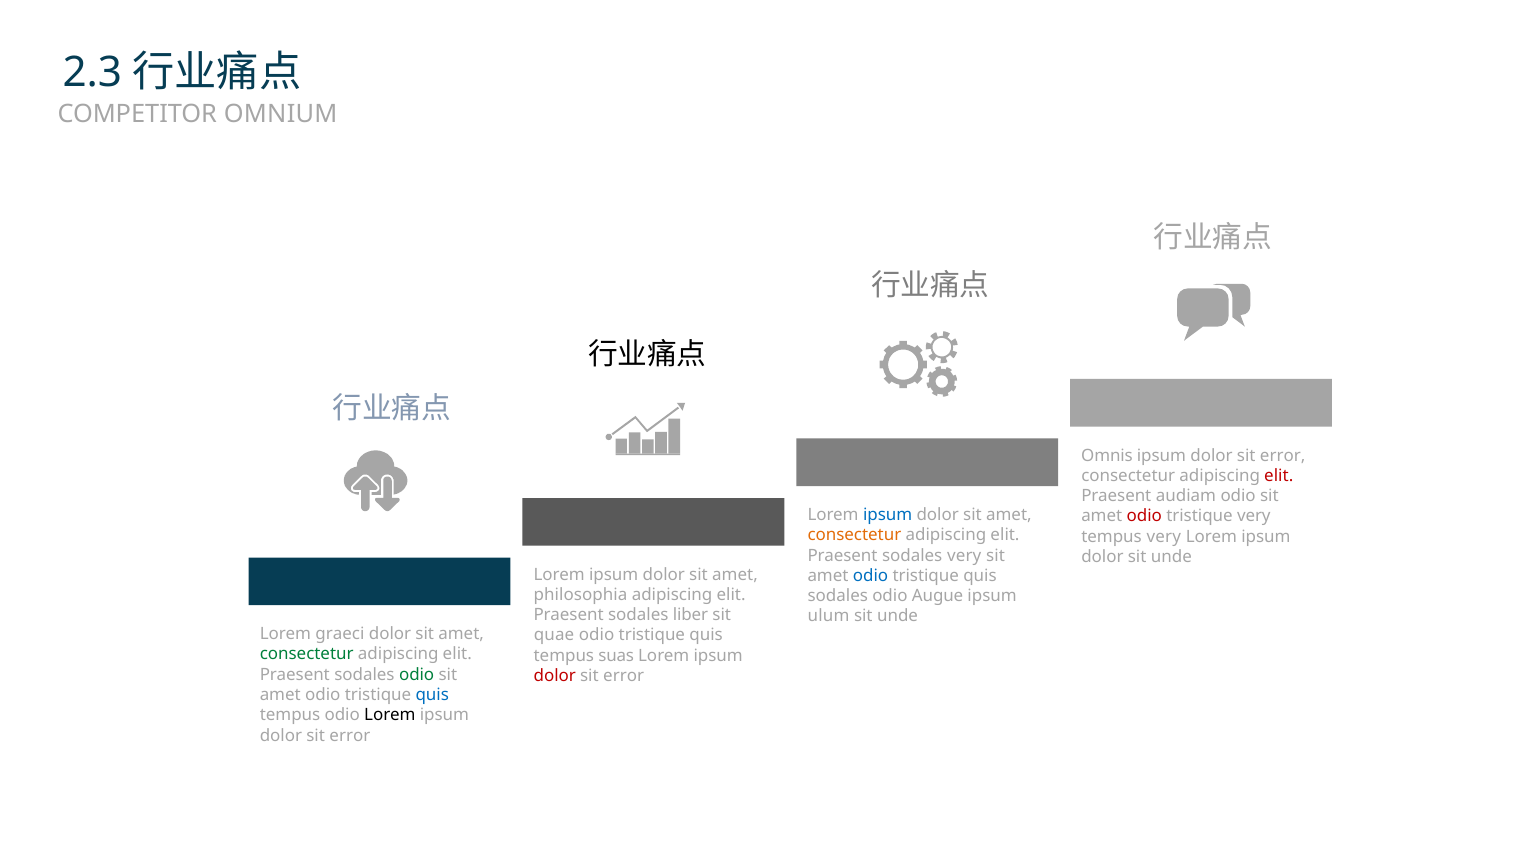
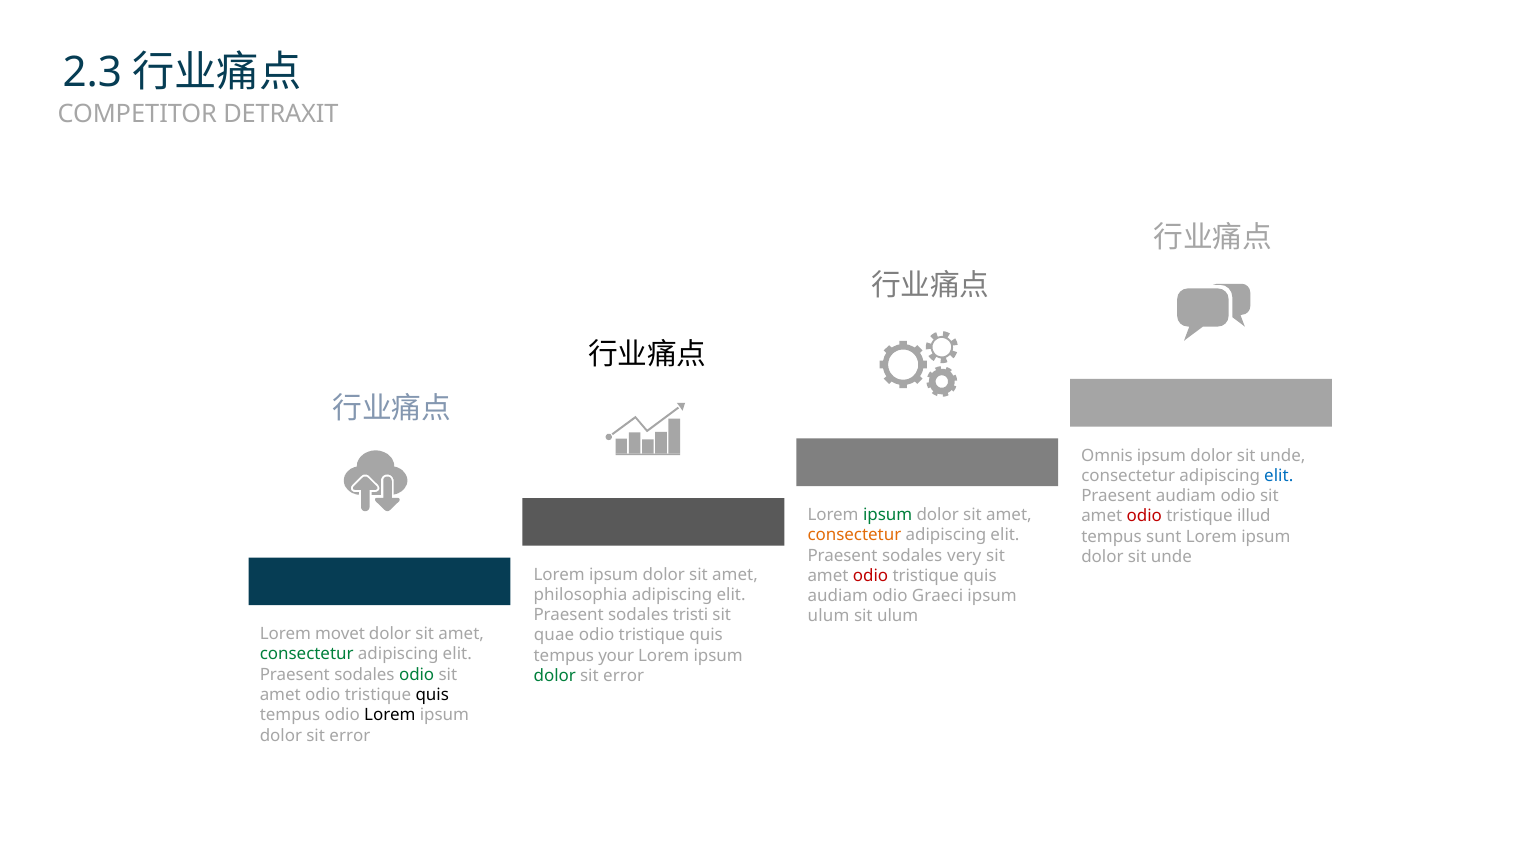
OMNIUM: OMNIUM -> DETRAXIT (281, 115)
error: error -> unde (1283, 456)
elit colour: red -> blue (1279, 476)
ipsum colour: blue -> green (888, 515)
tristique very: very -> illud (1254, 516)
tempus very: very -> sunt (1164, 537)
odio colour: blue -> red (870, 576)
sodales: sodales -> audiam (838, 596)
Augue: Augue -> Graeci (938, 596)
liber: liber -> tristi (691, 615)
unde: unde -> ulum (898, 617)
graeci: graeci -> movet (340, 634)
suas: suas -> your (616, 656)
dolor colour: red -> green (555, 676)
quis colour: blue -> black (432, 695)
